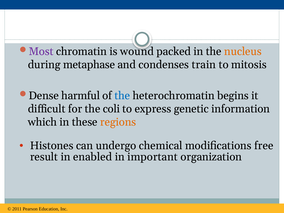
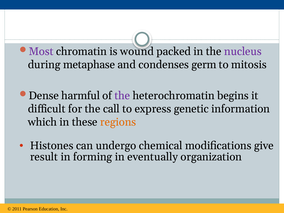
nucleus colour: orange -> purple (243, 51)
train: train -> germ (204, 65)
the colour: blue -> purple (122, 96)
coli: coli -> call (111, 109)
free: free -> give (264, 146)
enabled: enabled -> forming (93, 157)
important: important -> eventually (153, 157)
